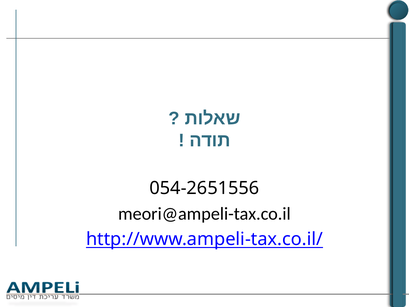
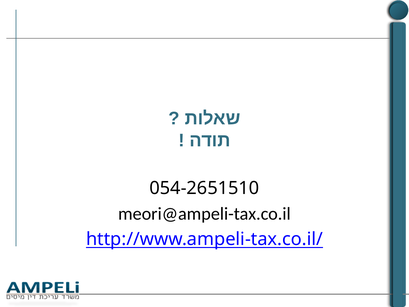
054-2651556: 054-2651556 -> 054-2651510 (204, 188)
